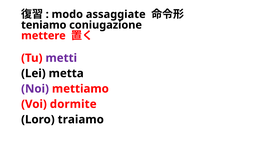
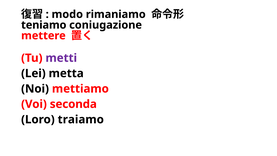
assaggiate: assaggiate -> rimaniamo (116, 14)
Noi colour: purple -> black (35, 89)
dormite: dormite -> seconda (73, 104)
